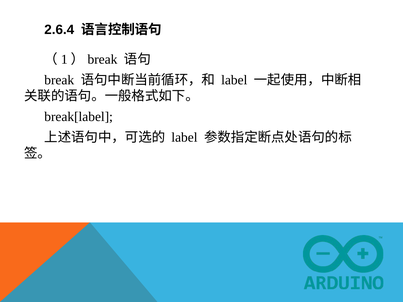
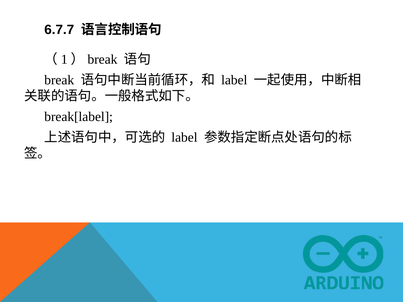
2.6.4: 2.6.4 -> 6.7.7 (59, 30)
